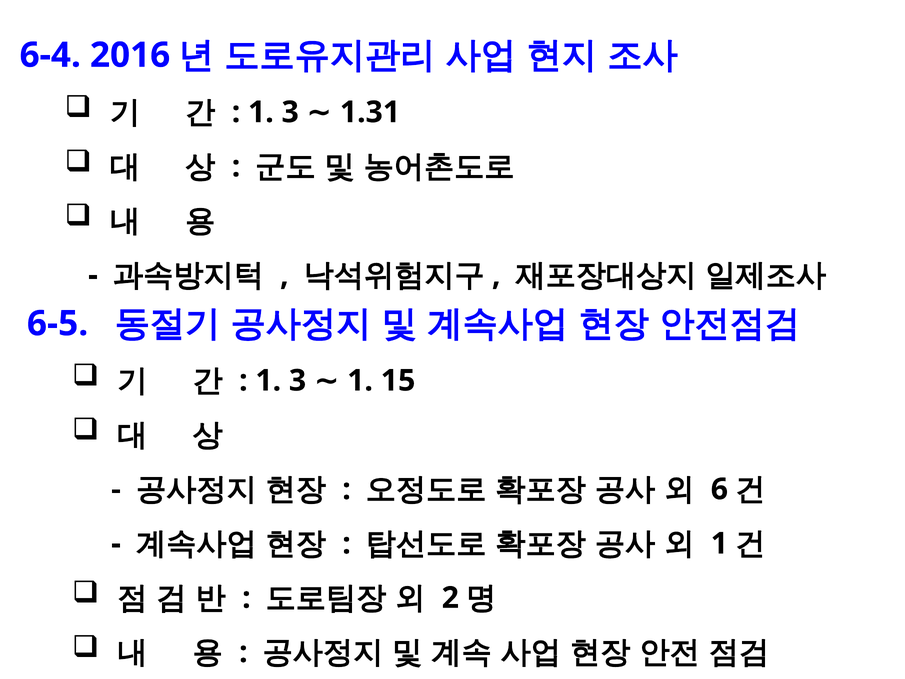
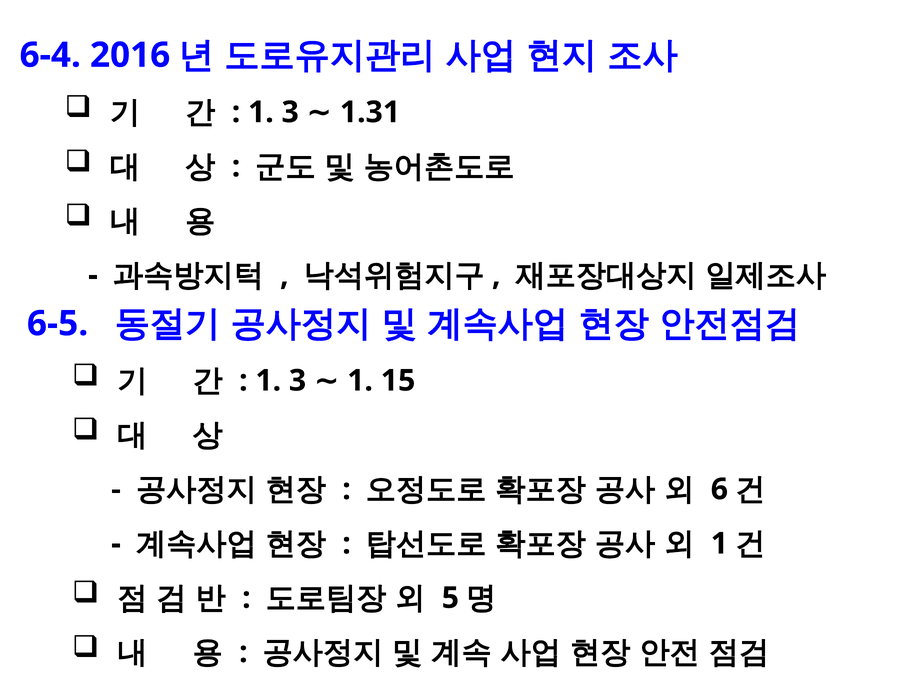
2: 2 -> 5 (450, 598)
